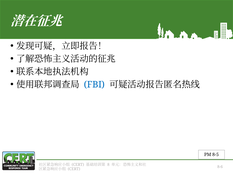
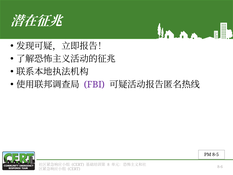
FBI colour: blue -> purple (94, 84)
